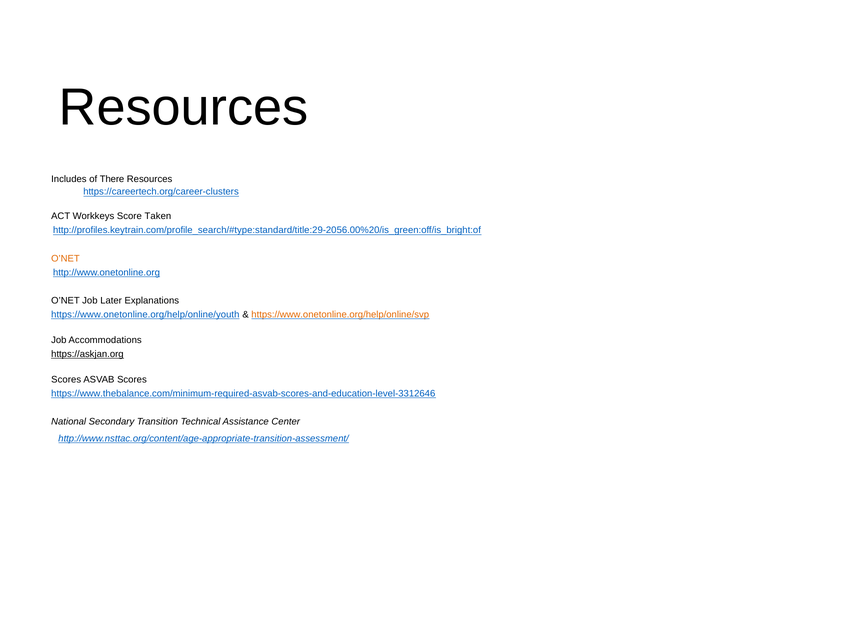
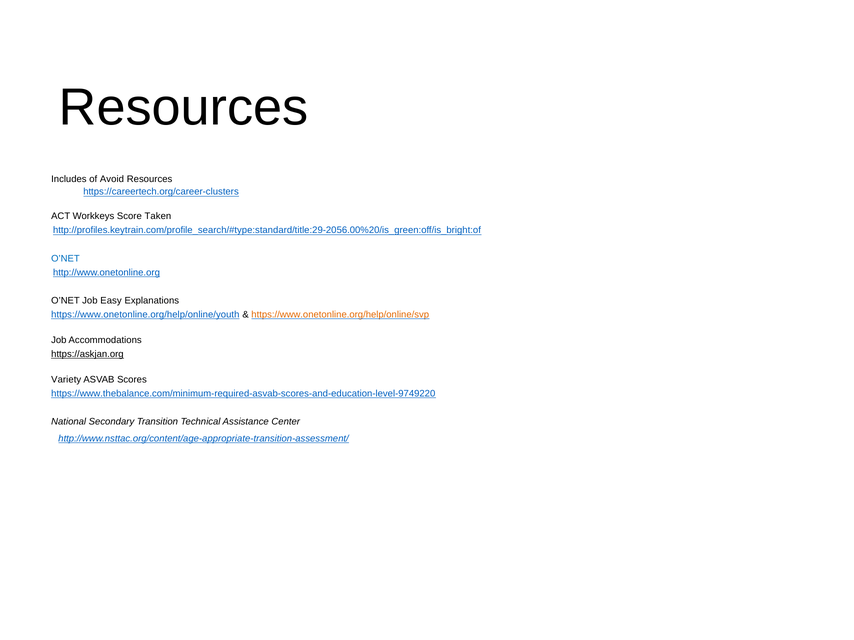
There: There -> Avoid (112, 179)
O’NET colour: orange -> blue (65, 259)
Later: Later -> Easy (111, 301)
Scores: Scores -> Variety (66, 380)
https://www.thebalance.com/minimum-required-asvab-scores-and-education-level-3312646: https://www.thebalance.com/minimum-required-asvab-scores-and-education-level-3312646 -> https://www.thebalance.com/minimum-required-asvab-scores-and-education-level-9749220 (243, 394)
